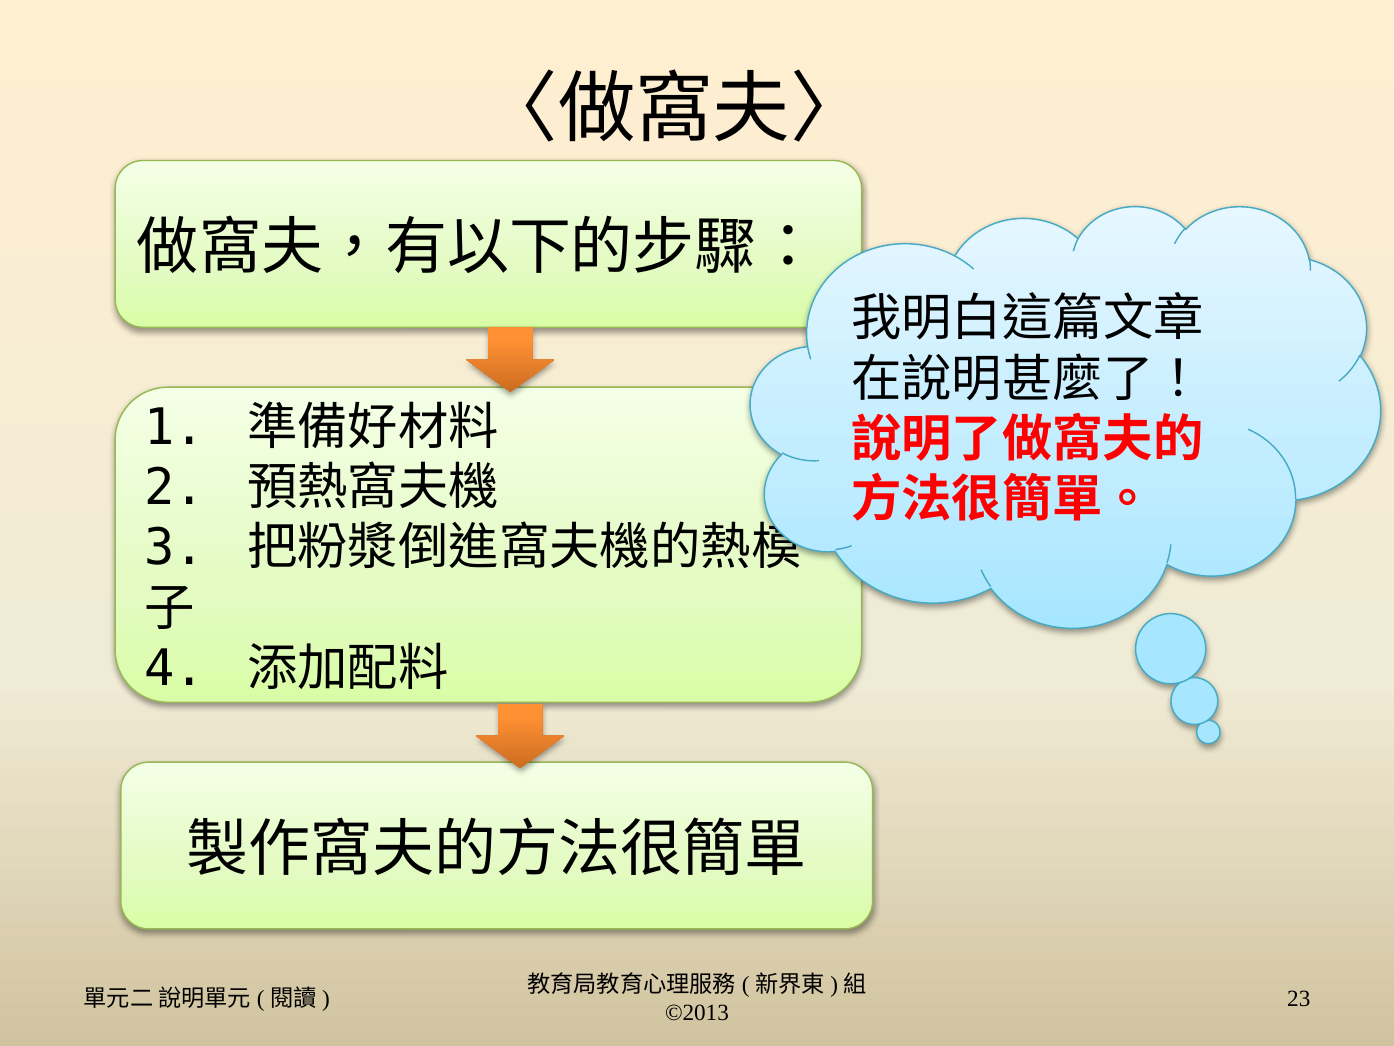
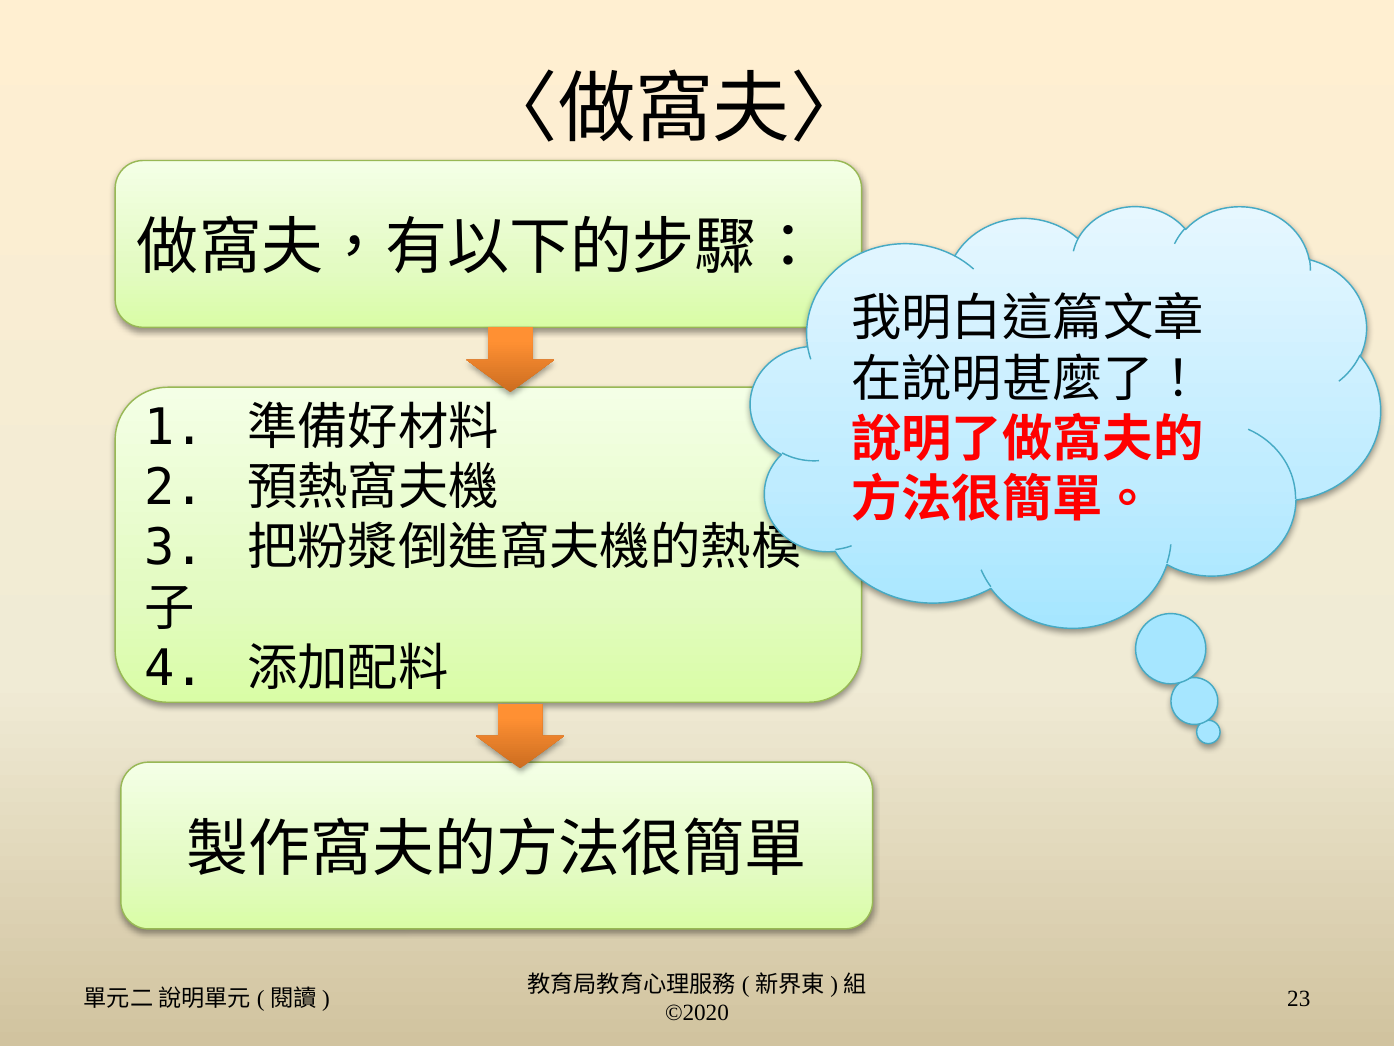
©2013: ©2013 -> ©2020 (697, 1012)
